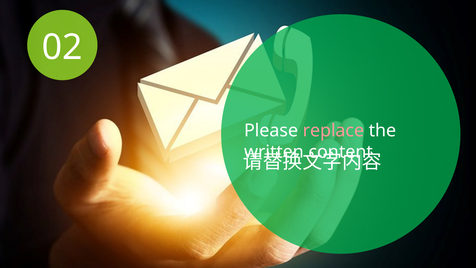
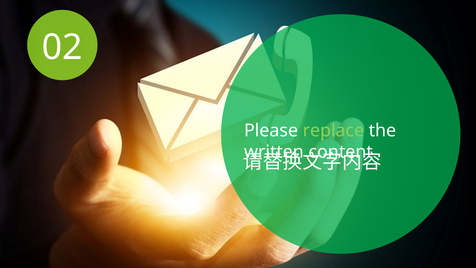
replace colour: pink -> light green (333, 130)
